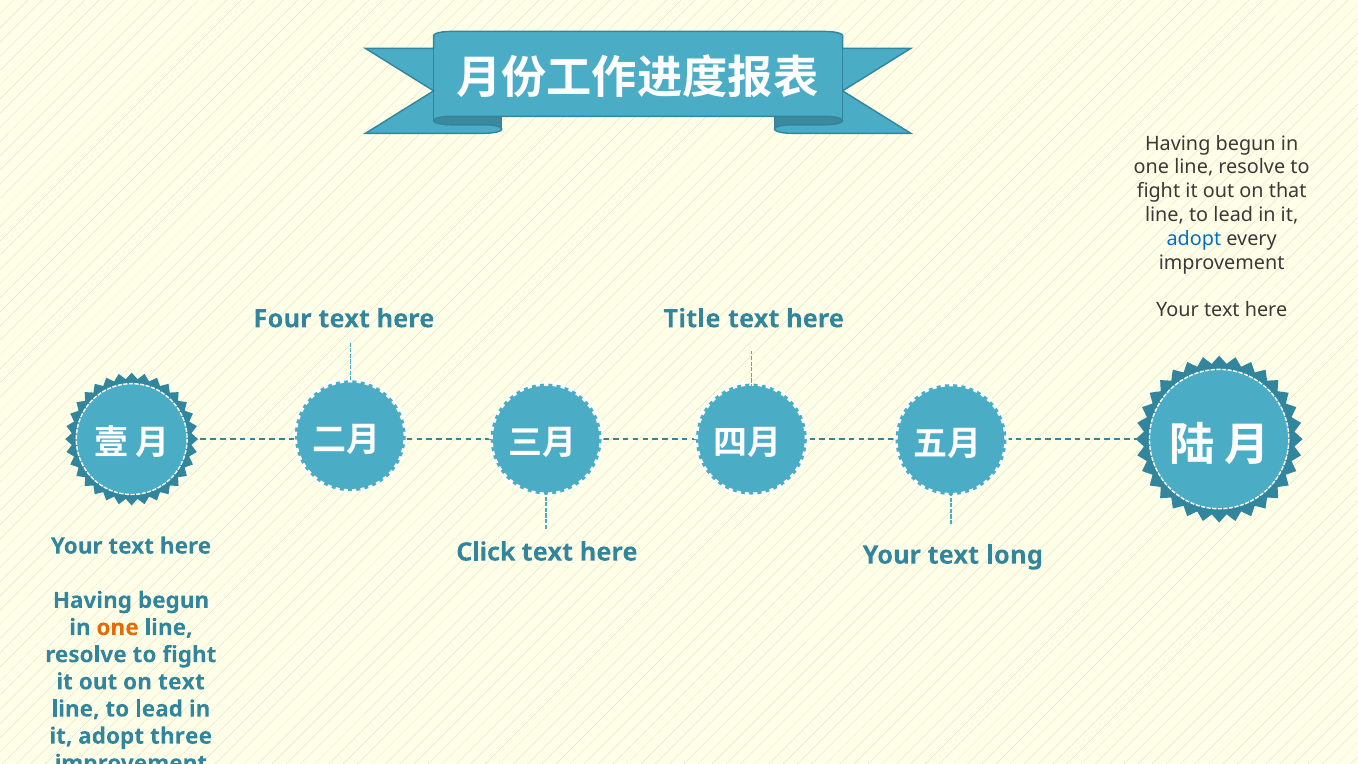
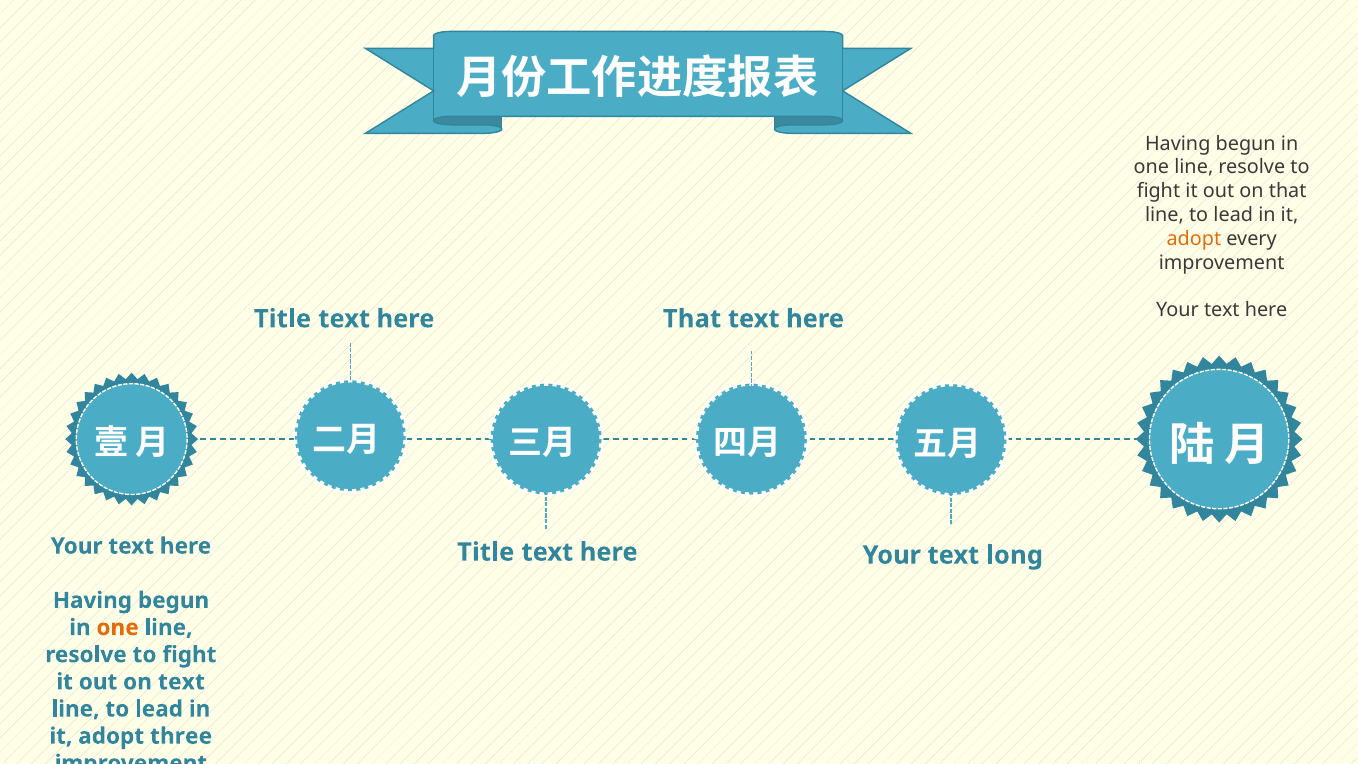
adopt colour: blue -> orange (1194, 239)
Four: Four -> Title (282, 319)
Title: Title -> That (692, 319)
Click: Click -> Title (486, 552)
